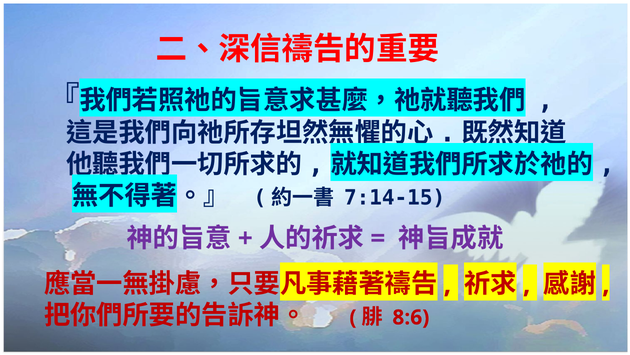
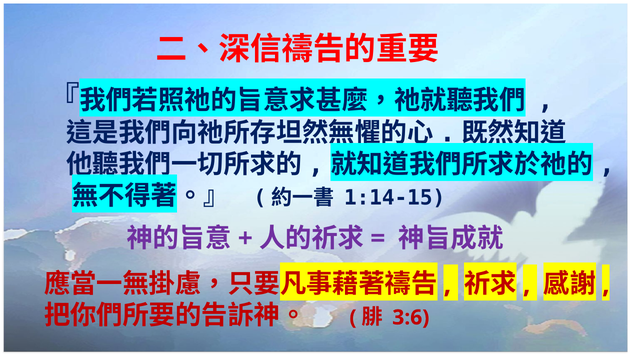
7:14-15: 7:14-15 -> 1:14-15 (395, 198)
8:6: 8:6 -> 3:6 (411, 317)
